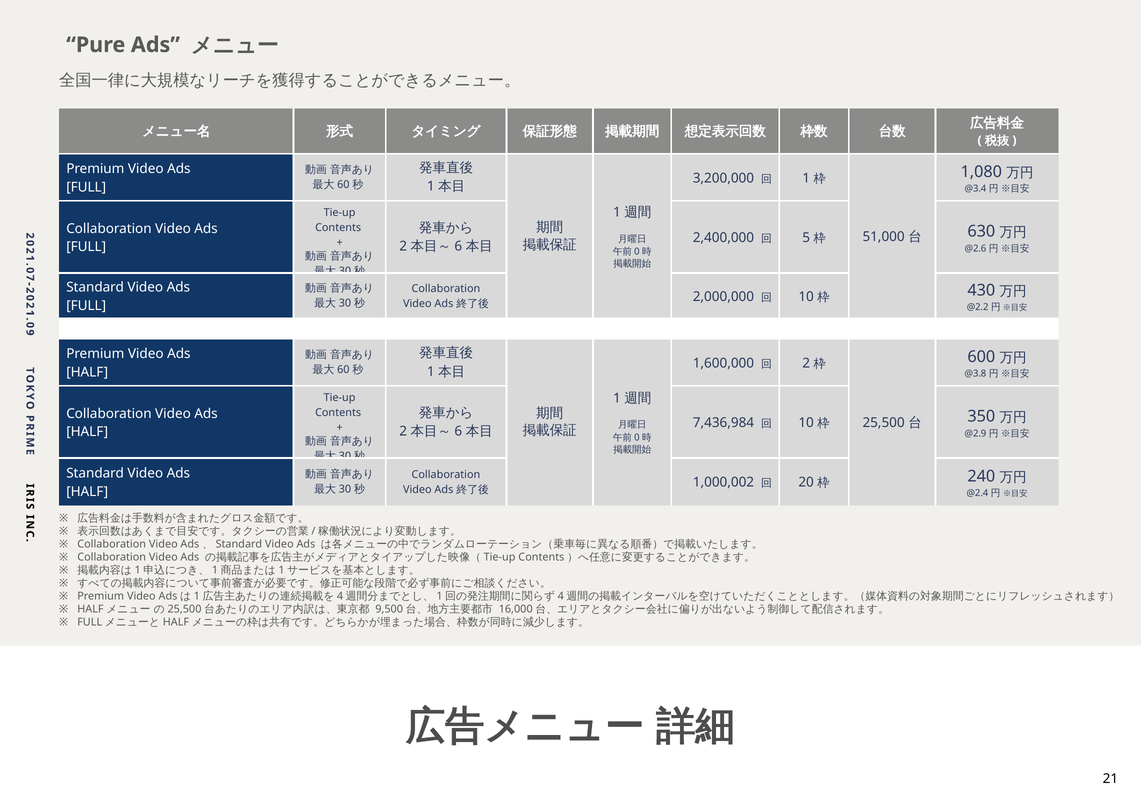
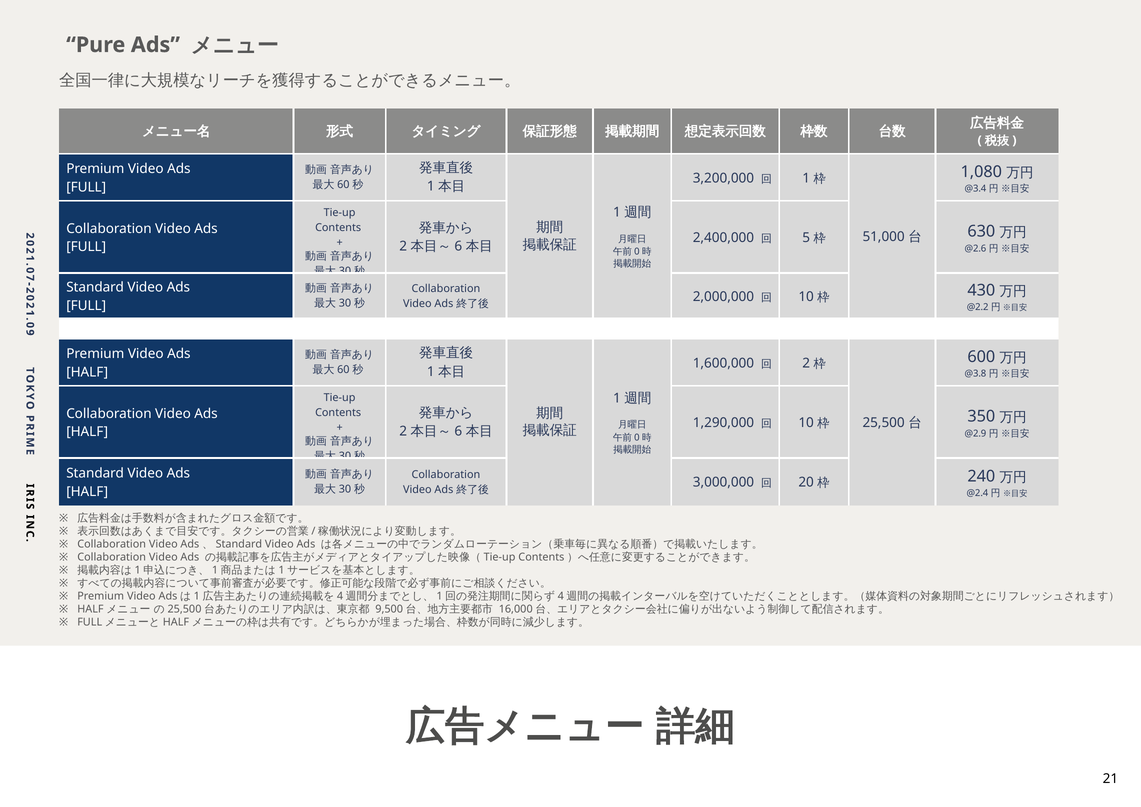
7,436,984: 7,436,984 -> 1,290,000 (723, 423)
1,000,002: 1,000,002 -> 3,000,000 (723, 482)
